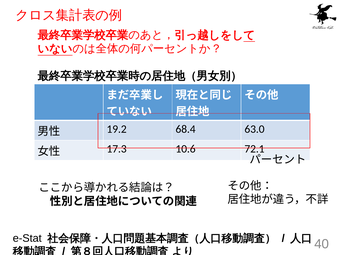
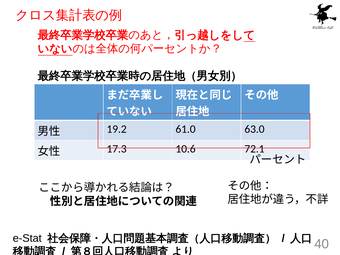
68.4: 68.4 -> 61.0 (186, 129)
